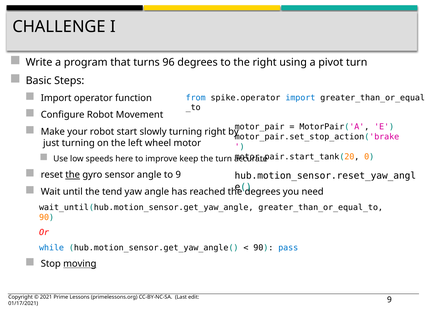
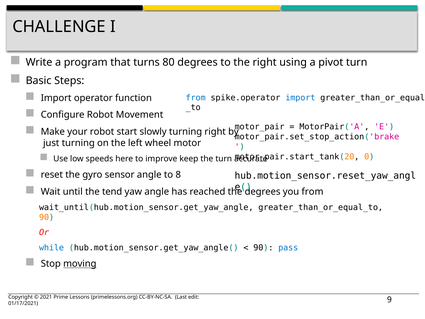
96: 96 -> 80 (169, 62)
the underline: present -> none (73, 175)
to 9: 9 -> 8 (178, 175)
you need: need -> from (312, 191)
